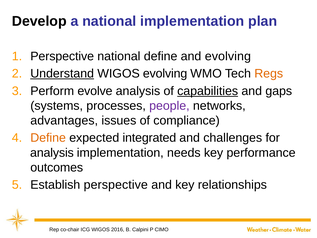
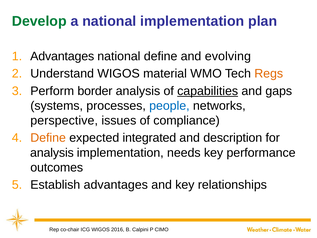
Develop colour: black -> green (39, 21)
Perspective: Perspective -> Advantages (62, 56)
Understand underline: present -> none (62, 74)
WIGOS evolving: evolving -> material (165, 74)
evolve: evolve -> border (95, 91)
people colour: purple -> blue (169, 106)
advantages: advantages -> perspective (64, 120)
challenges: challenges -> description (233, 138)
Establish perspective: perspective -> advantages (116, 185)
